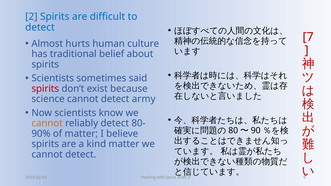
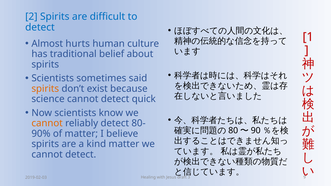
7: 7 -> 1 (308, 37)
spirits colour: red -> orange (45, 89)
army: army -> quick (144, 99)
